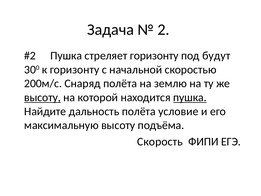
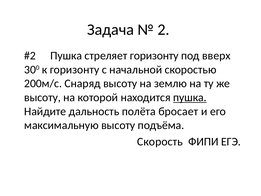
будут: будут -> вверх (216, 56)
Снаряд полёта: полёта -> высоту (120, 83)
высоту underline: present -> none (42, 97)
условие: условие -> бросает (178, 111)
